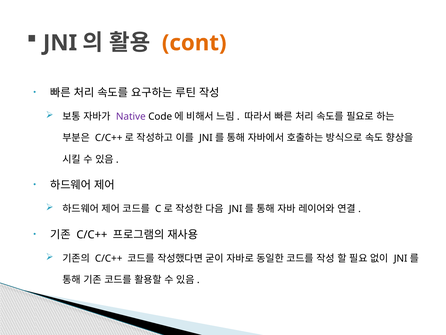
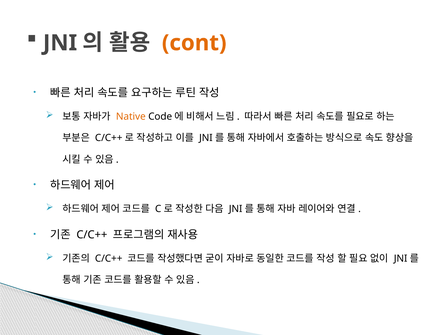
Native colour: purple -> orange (131, 116)
